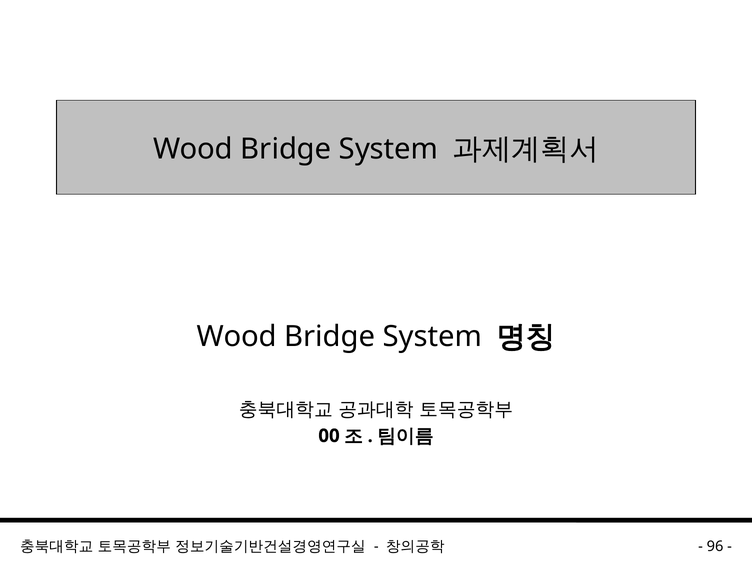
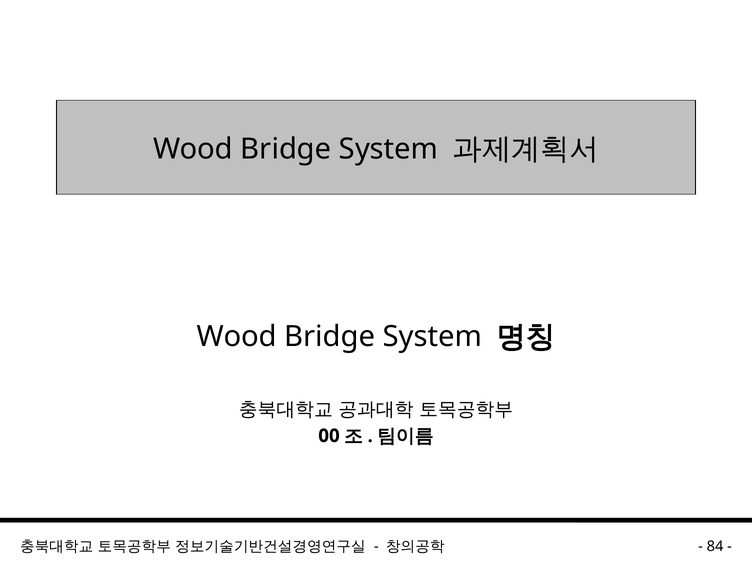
96: 96 -> 84 (715, 546)
